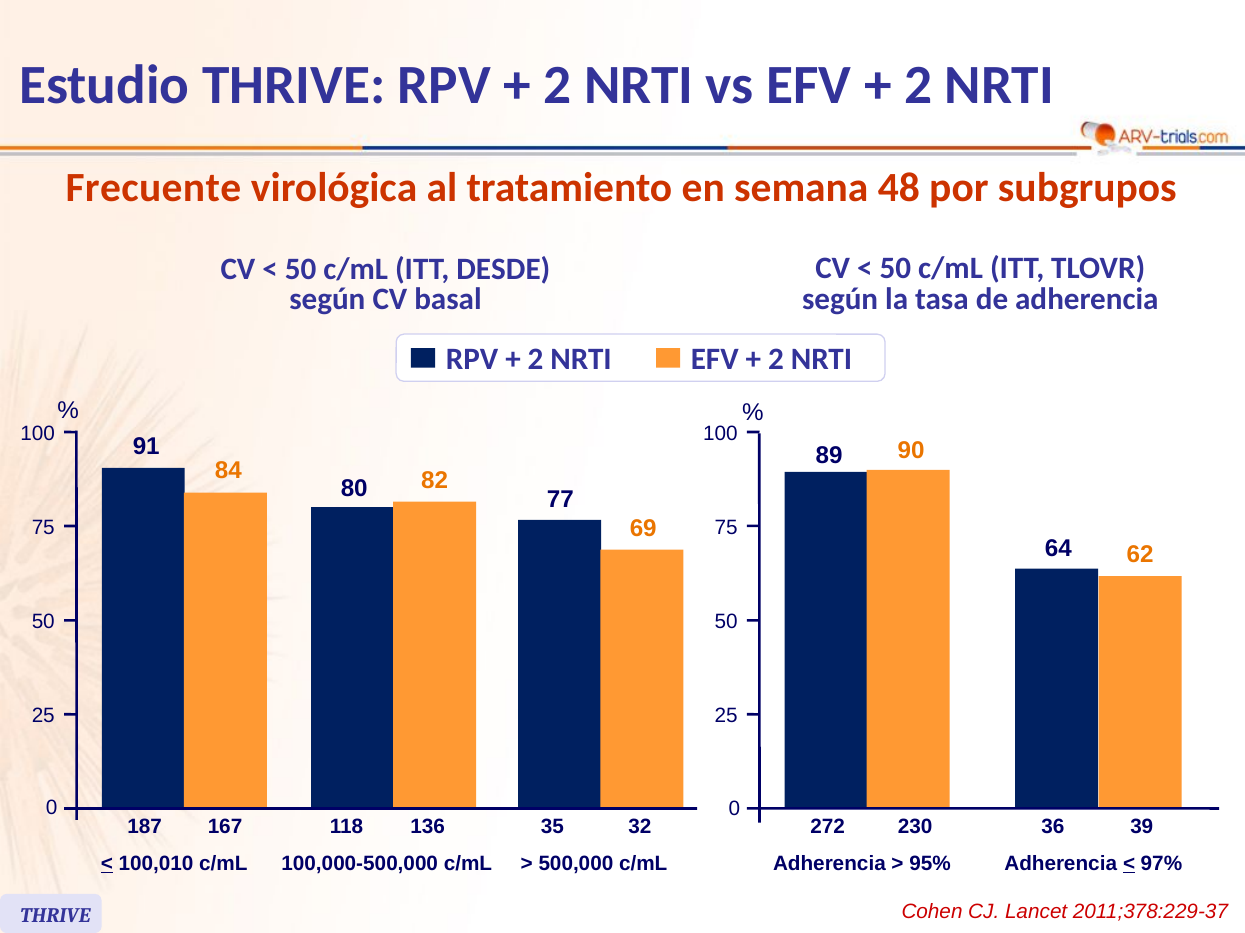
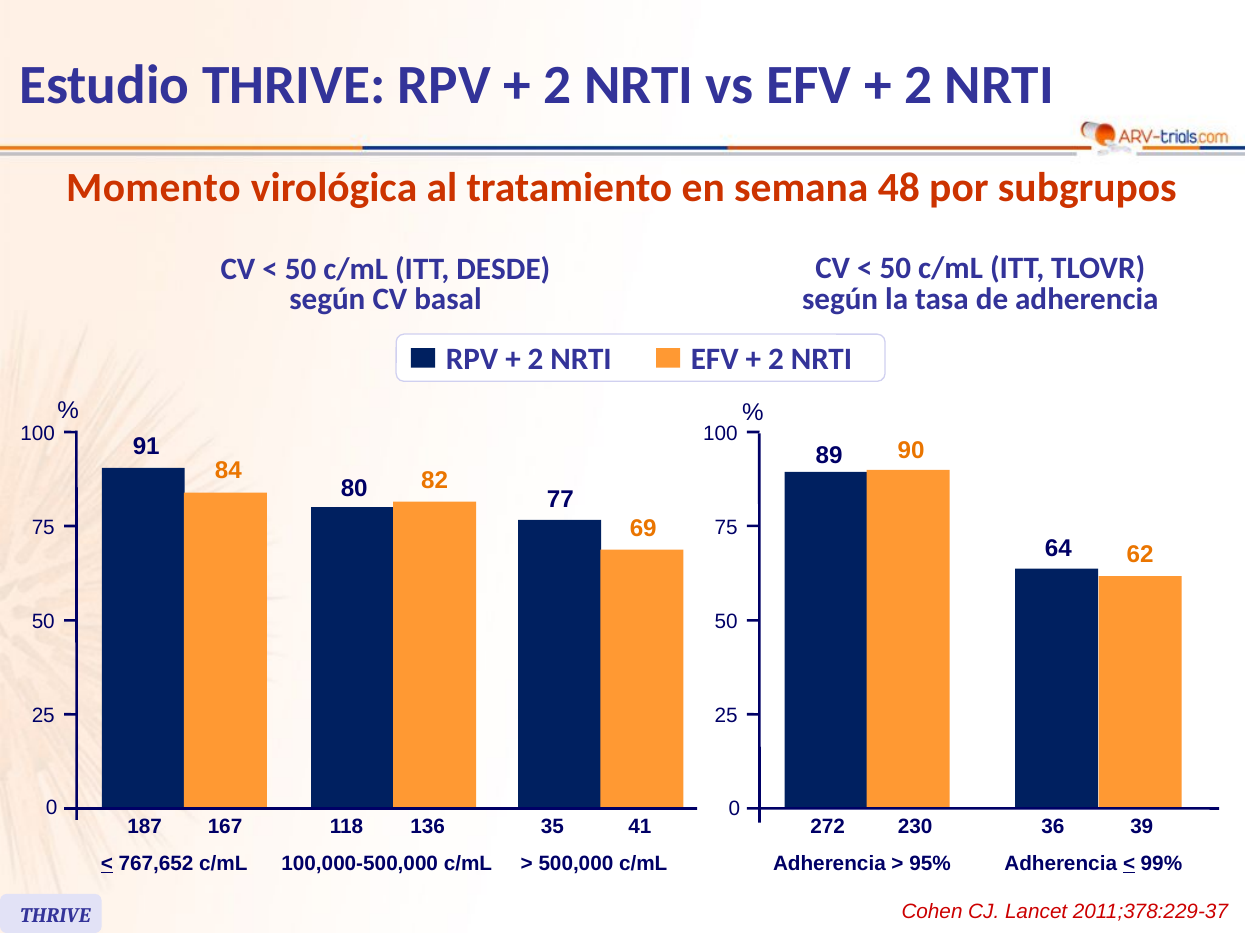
Frecuente: Frecuente -> Momento (153, 188)
32: 32 -> 41 (640, 828)
100,010: 100,010 -> 767,652 (156, 864)
97%: 97% -> 99% (1161, 864)
